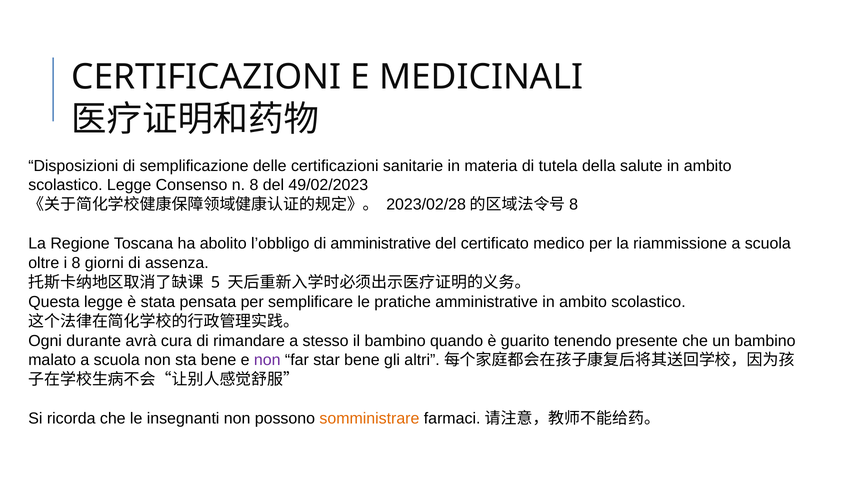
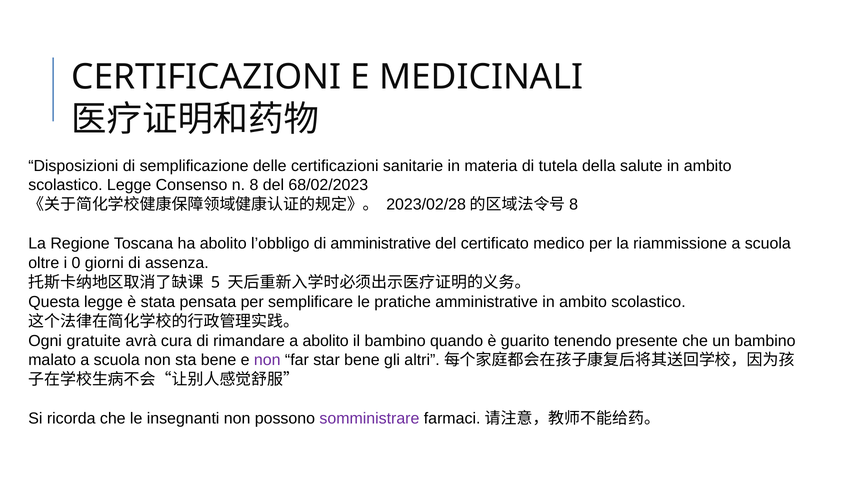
49/02/2023: 49/02/2023 -> 68/02/2023 (328, 185)
i 8: 8 -> 0 (76, 263)
durante: durante -> gratuite (94, 341)
a stesso: stesso -> abolito (326, 341)
somministrare colour: orange -> purple (369, 419)
